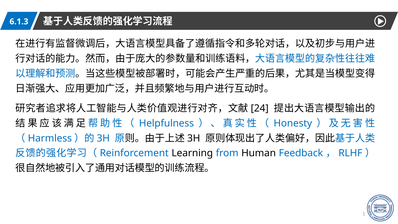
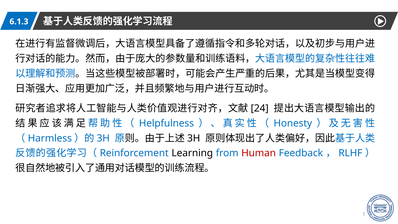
Human colour: black -> red (259, 153)
